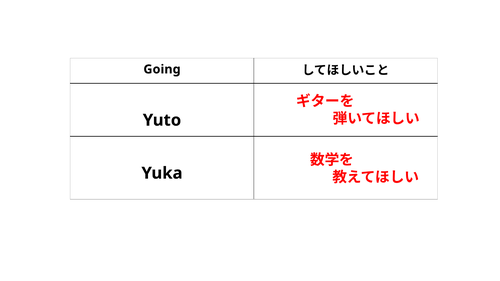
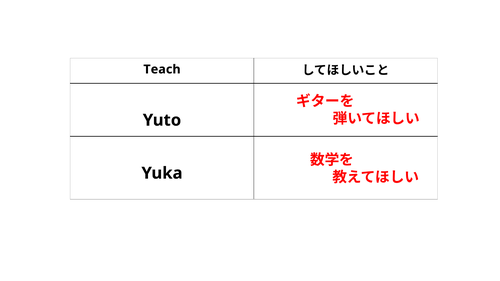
Going: Going -> Teach (162, 69)
